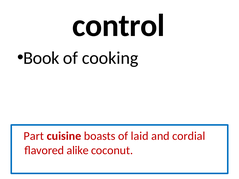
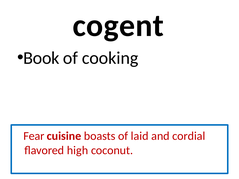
control: control -> cogent (118, 26)
Part: Part -> Fear (34, 136)
alike: alike -> high (77, 151)
